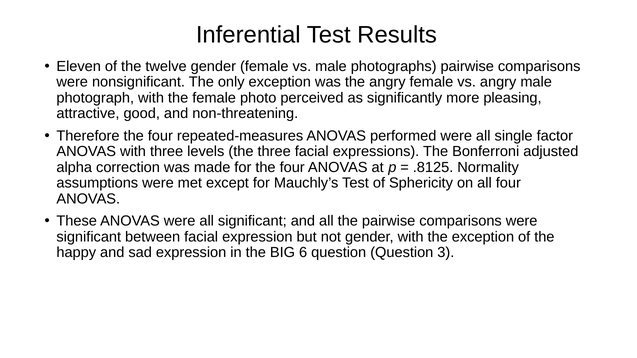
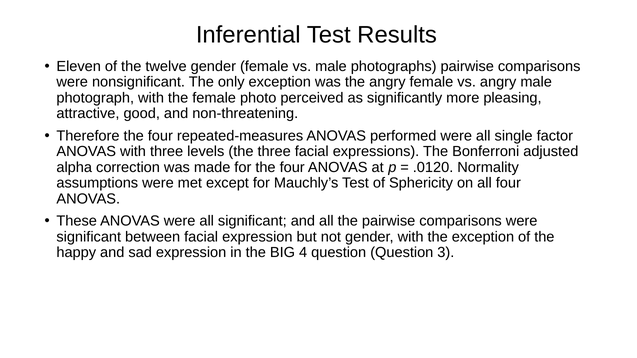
.8125: .8125 -> .0120 (433, 167)
6: 6 -> 4 (303, 253)
